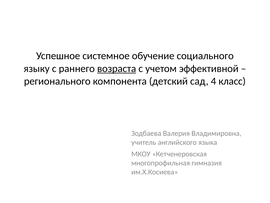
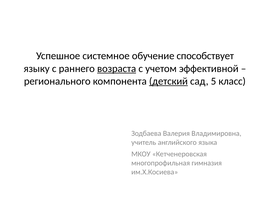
социального: социального -> способствует (205, 56)
детский underline: none -> present (168, 81)
4: 4 -> 5 (213, 81)
